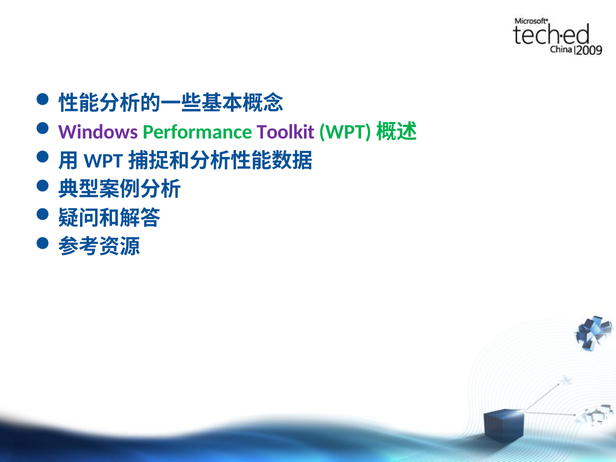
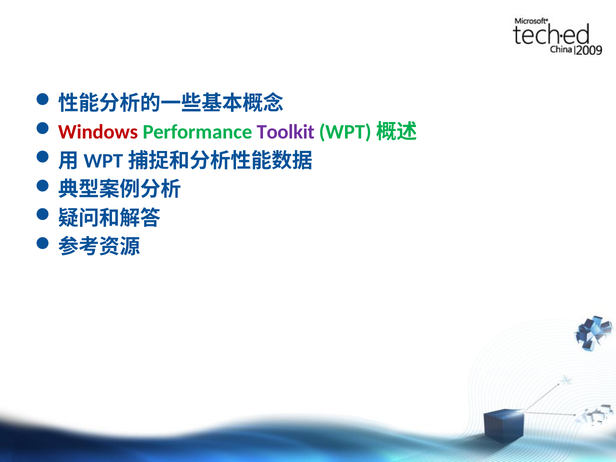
Windows colour: purple -> red (98, 132)
